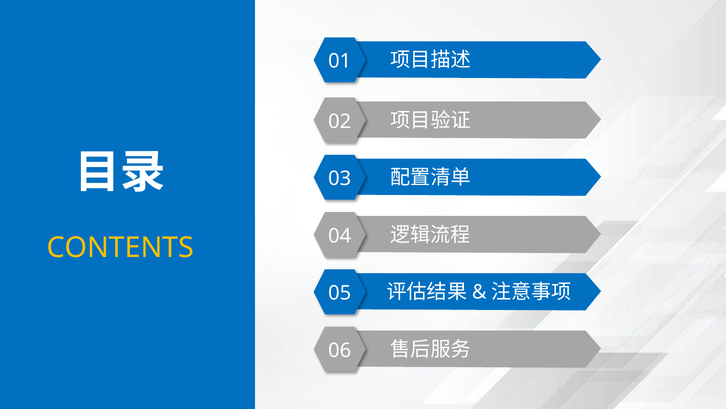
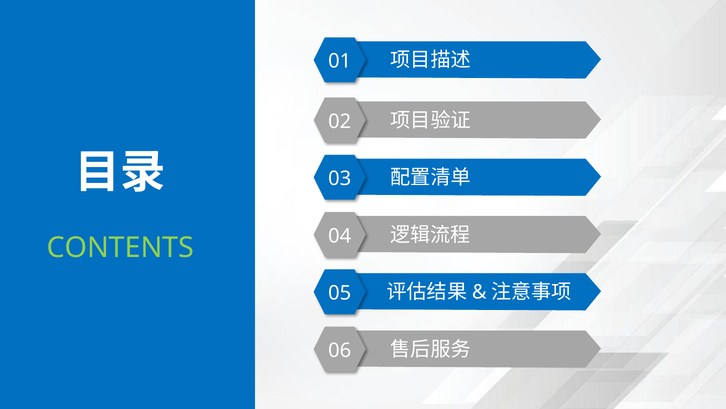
CONTENTS colour: yellow -> light green (120, 247)
